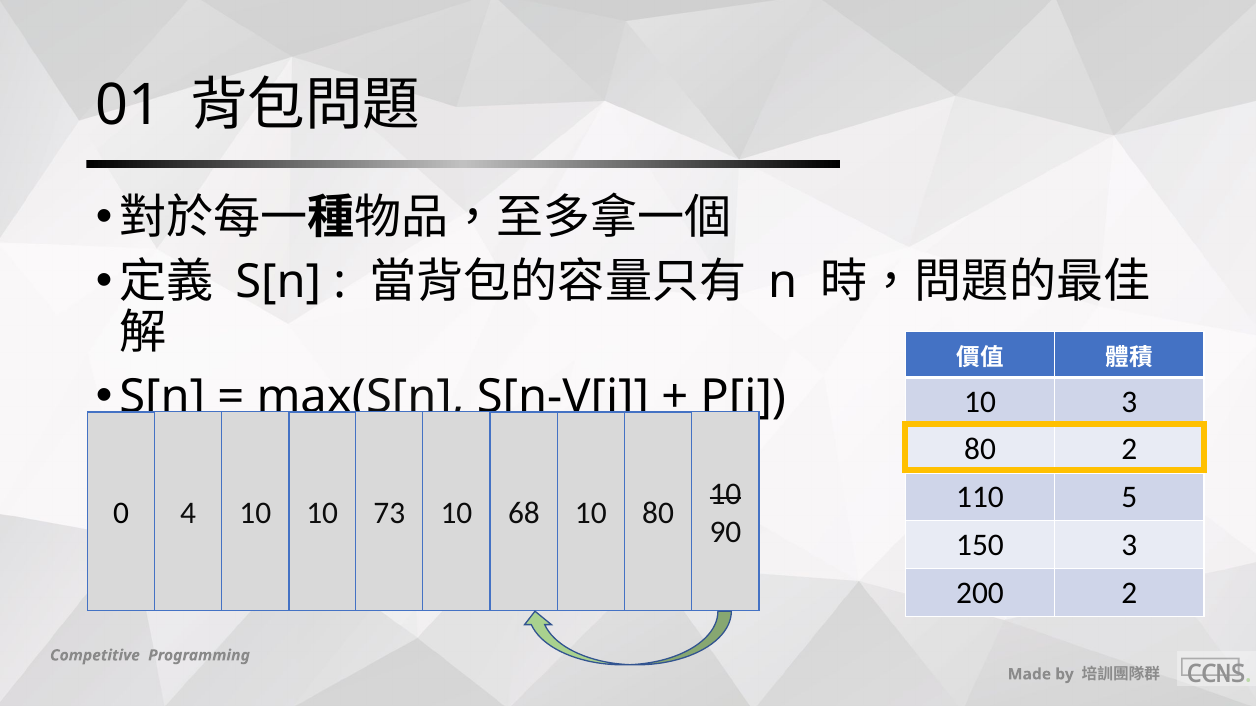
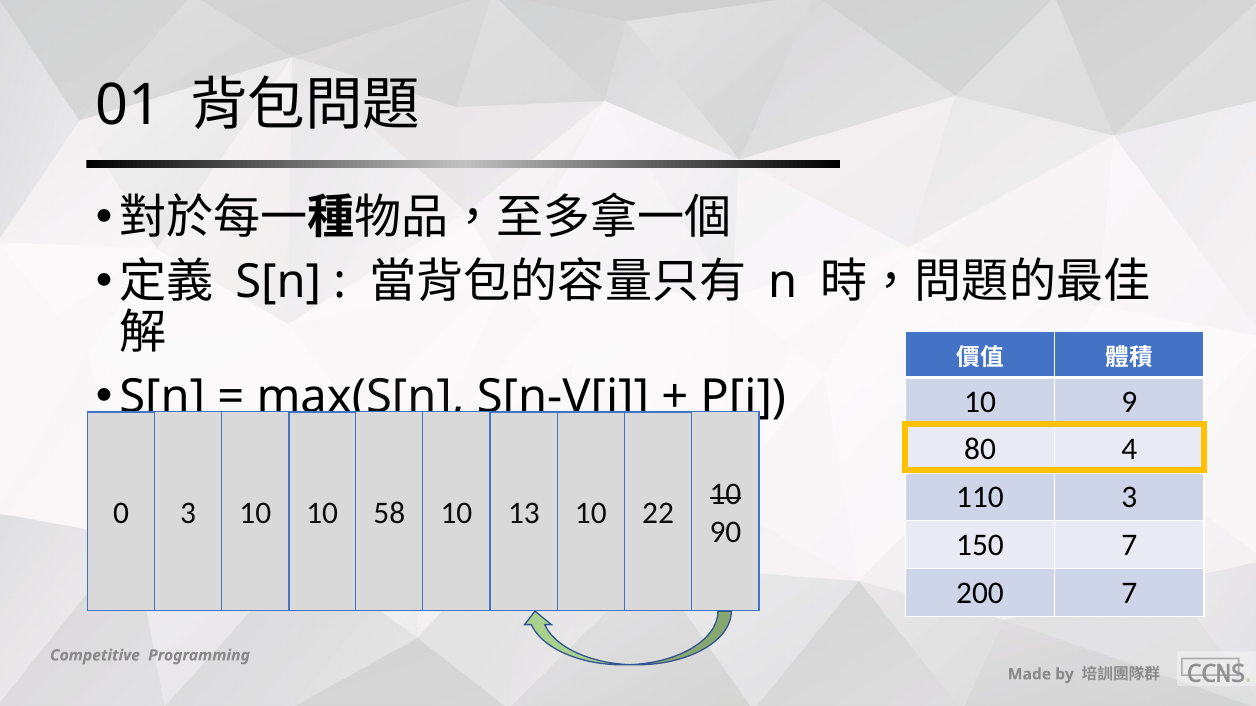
10 3: 3 -> 9 (1129, 402)
80 2: 2 -> 4 (1129, 450)
110 5: 5 -> 3 (1129, 498)
0 4: 4 -> 3 (188, 514)
73: 73 -> 58 (389, 514)
68: 68 -> 13 (524, 514)
10 80: 80 -> 22 (658, 514)
150 3: 3 -> 7 (1129, 545)
200 2: 2 -> 7 (1129, 593)
